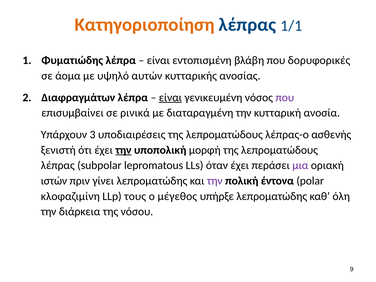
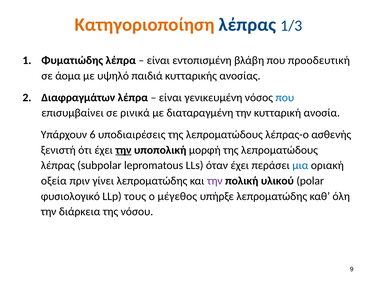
1/1: 1/1 -> 1/3 (291, 26)
δορυφορικές: δορυφορικές -> προοδευτική (319, 60)
αυτών: αυτών -> παιδιά (147, 76)
είναι underline: present -> none (170, 97)
που colour: purple -> blue (285, 97)
3: 3 -> 6 (93, 135)
μια colour: purple -> blue (300, 165)
ιστών: ιστών -> οξεία (54, 181)
έντονα: έντονα -> υλικού (277, 181)
κλοφαζιμίνη: κλοφαζιμίνη -> φυσιολογικό (70, 196)
